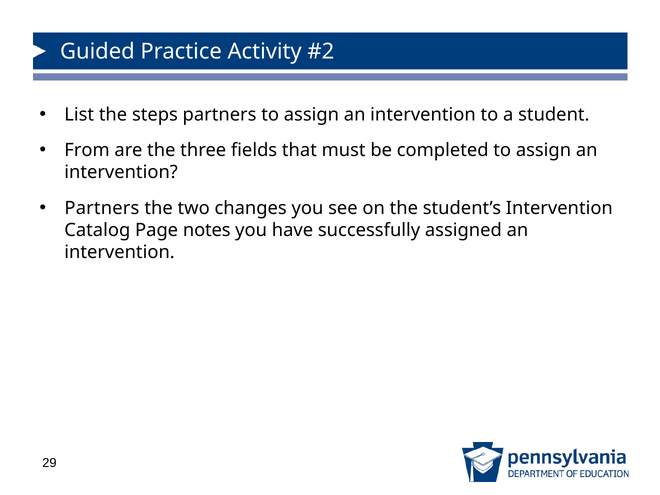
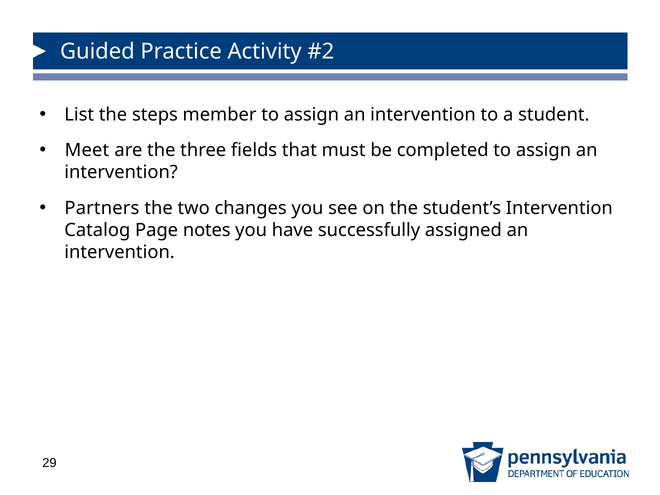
steps partners: partners -> member (220, 115)
From: From -> Meet (87, 150)
